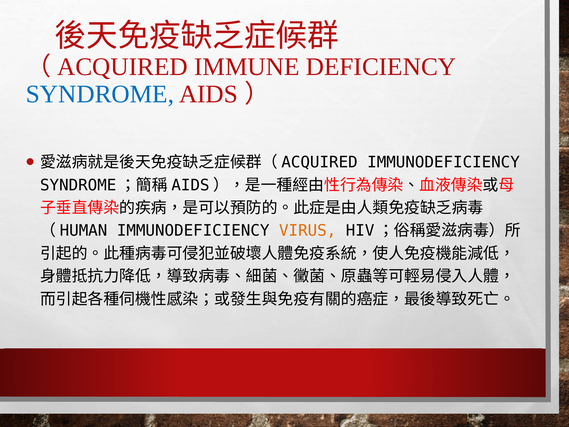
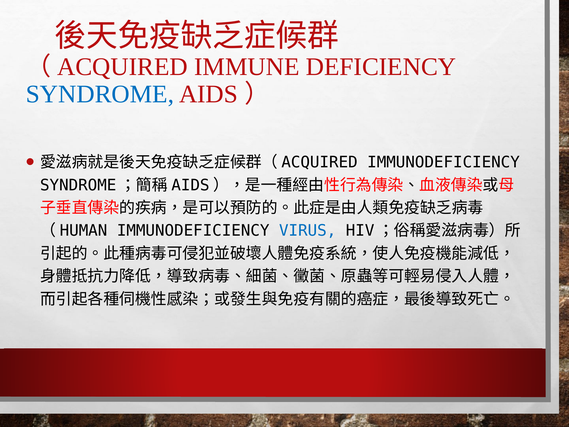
VIRUS colour: orange -> blue (308, 231)
